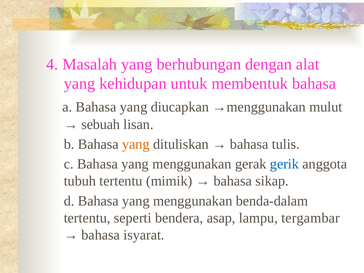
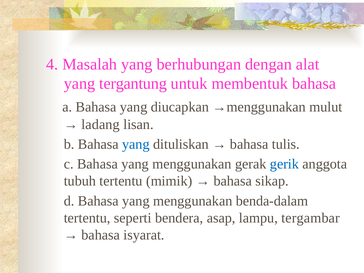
kehidupan: kehidupan -> tergantung (133, 84)
sebuah: sebuah -> ladang (101, 124)
yang colour: orange -> blue (136, 144)
